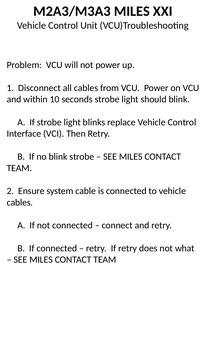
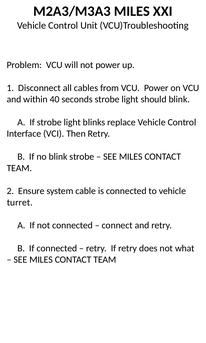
10: 10 -> 40 (55, 99)
cables: cables -> turret (20, 203)
